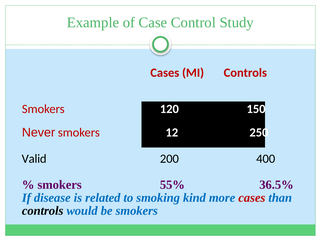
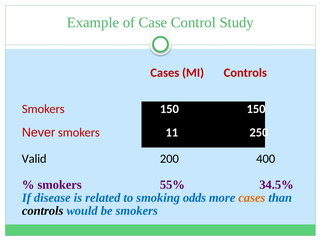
Smokers 120: 120 -> 150 (169, 109)
12: 12 -> 11 (172, 132)
36.5%: 36.5% -> 34.5% (276, 185)
kind: kind -> odds (194, 198)
cases colour: red -> orange (252, 198)
